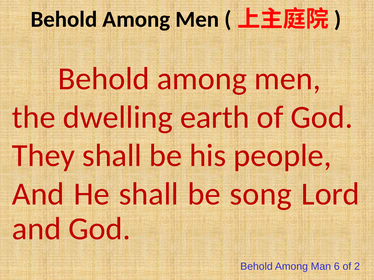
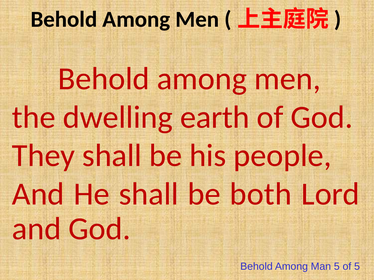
song: song -> both (261, 194)
Man 6: 6 -> 5 (337, 267)
of 2: 2 -> 5 (357, 267)
